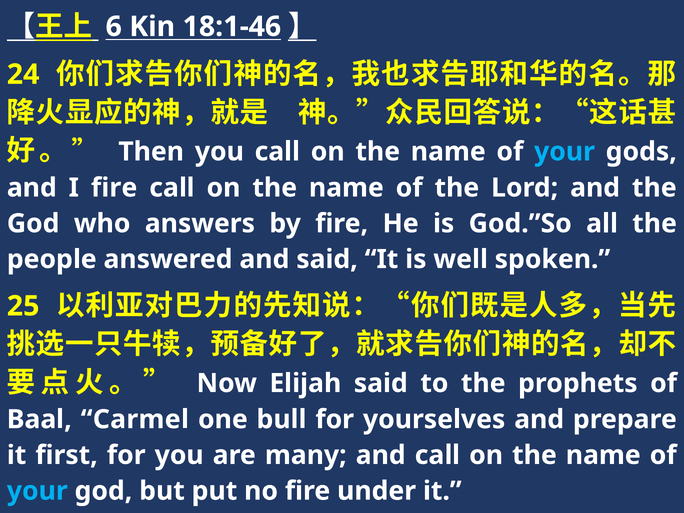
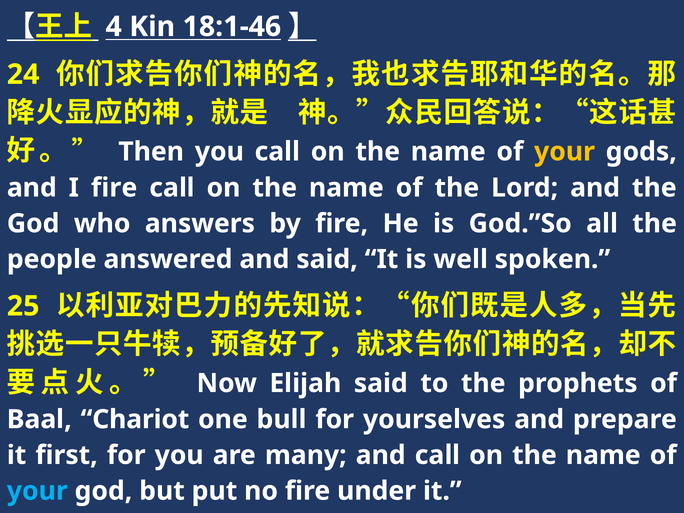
6: 6 -> 4 (114, 27)
your colour: light blue -> yellow (565, 152)
Carmel: Carmel -> Chariot (135, 419)
